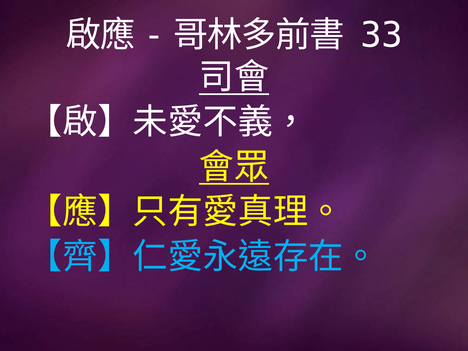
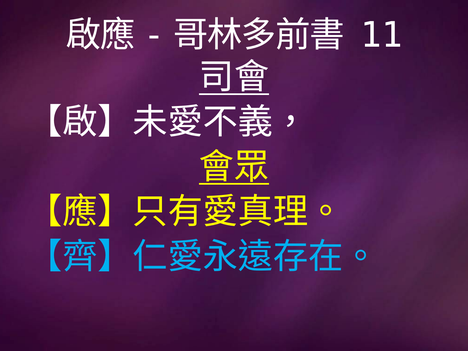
33: 33 -> 11 (382, 35)
